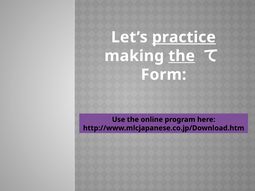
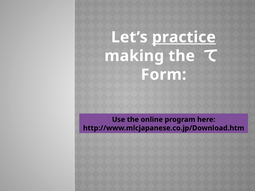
the underline: present -> none (182, 56)
